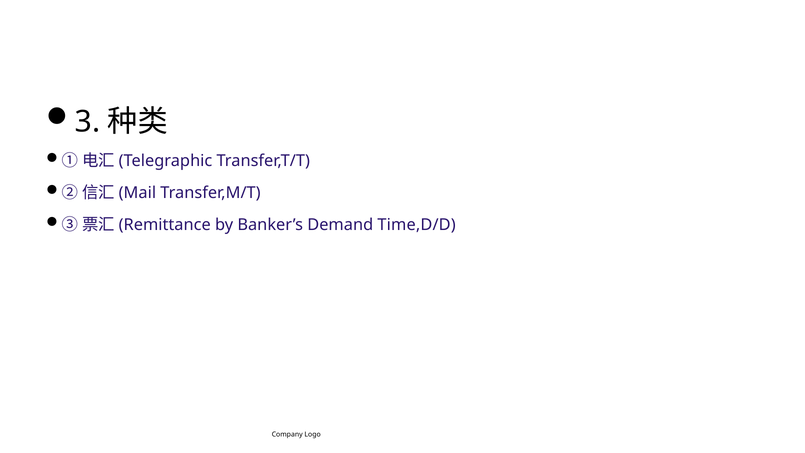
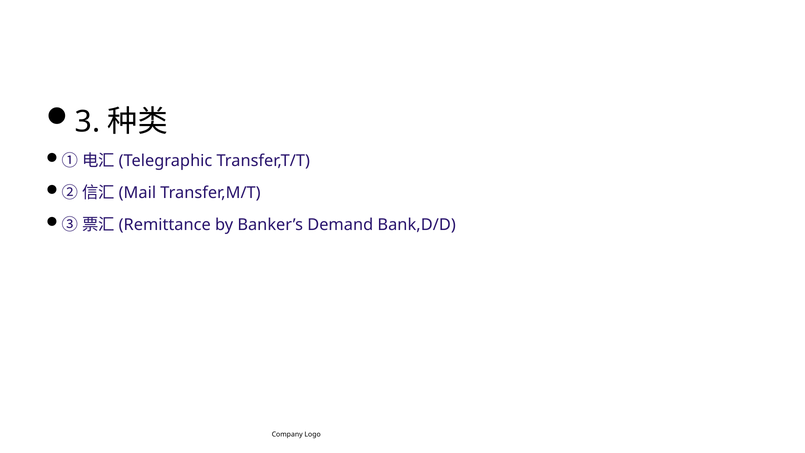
Time,D/D: Time,D/D -> Bank,D/D (417, 225)
